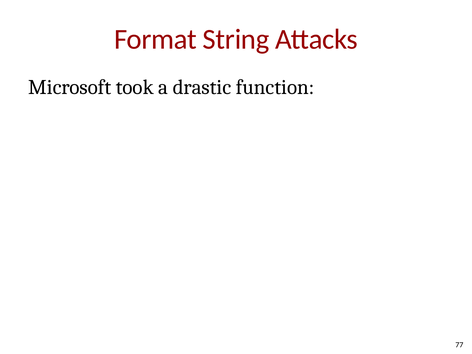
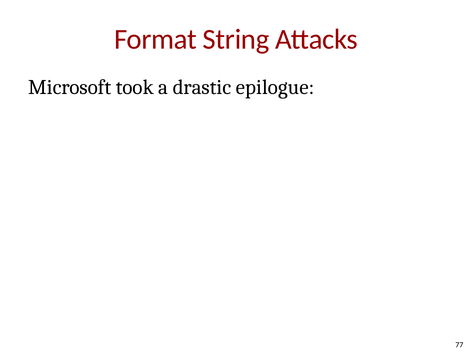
function: function -> epilogue (275, 87)
